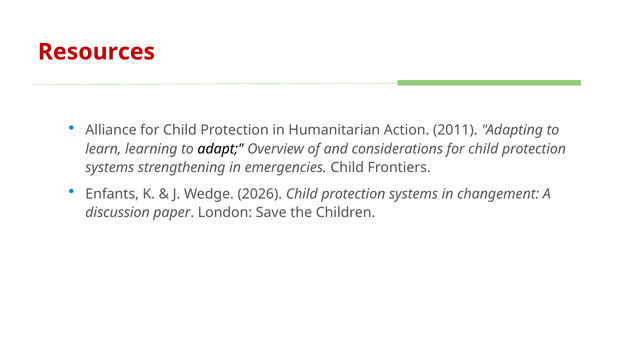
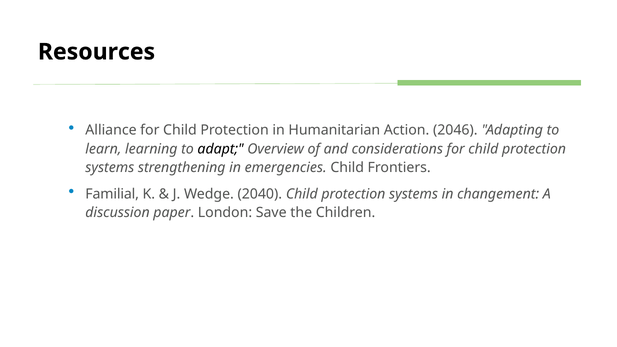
Resources colour: red -> black (96, 52)
2011: 2011 -> 2046 (455, 130)
Enfants: Enfants -> Familial (112, 194)
2026: 2026 -> 2040 (260, 194)
